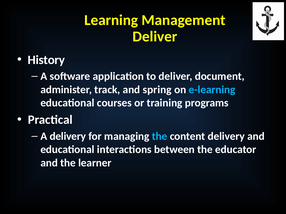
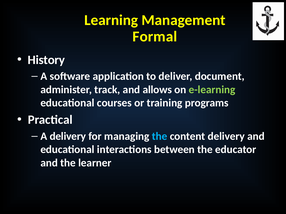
Deliver: Deliver -> Formal (155, 37)
spring: spring -> allows (157, 90)
e-learning colour: light blue -> light green (212, 90)
